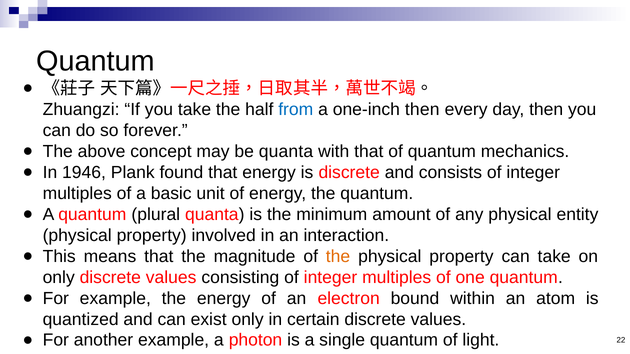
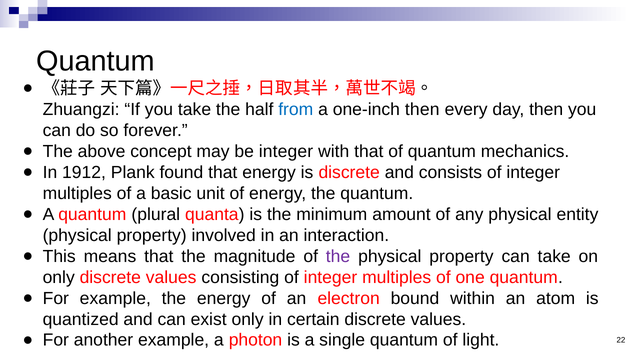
be quanta: quanta -> integer (286, 152)
1946: 1946 -> 1912 (84, 173)
the colour: orange -> purple (338, 257)
